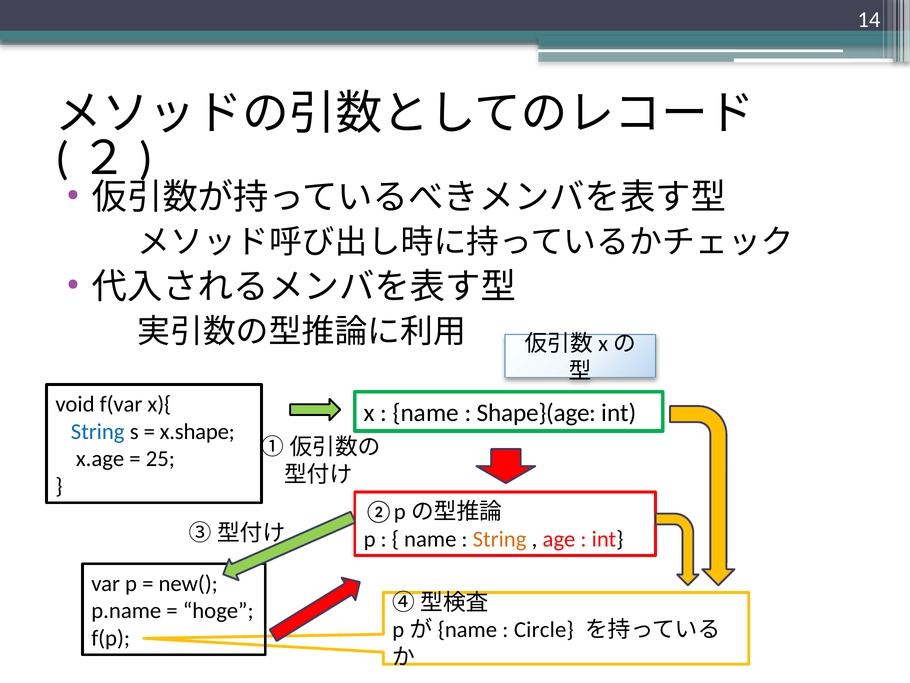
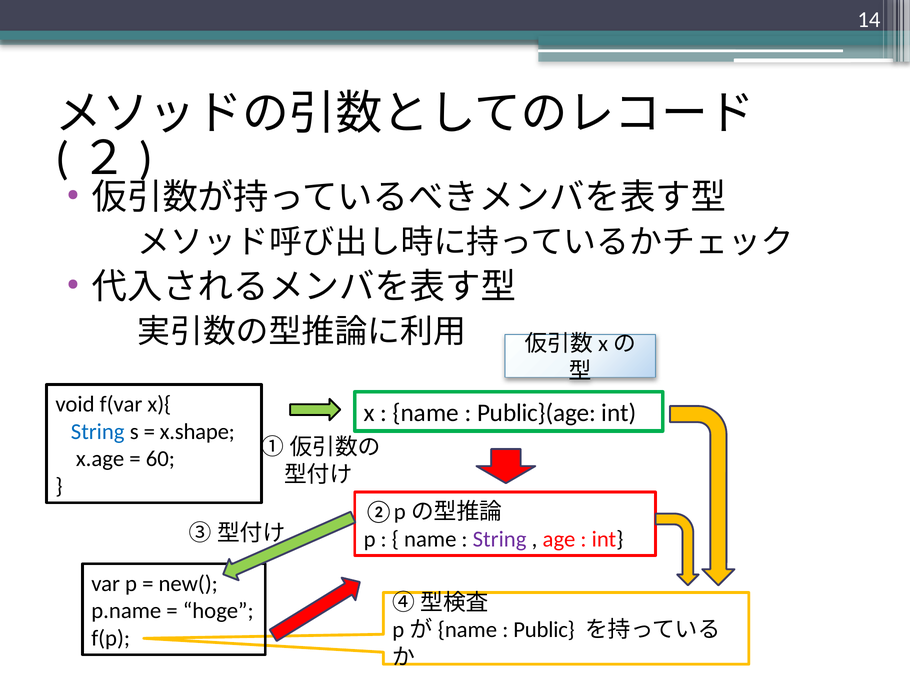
Shape}(age: Shape}(age -> Public}(age (537, 413)
25: 25 -> 60 (160, 459)
String colour: orange -> purple (500, 539)
Circle: Circle -> Public (544, 629)
